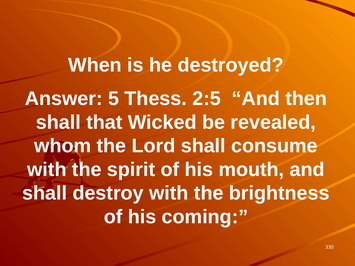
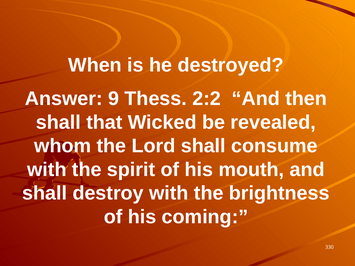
5: 5 -> 9 (114, 99)
2:5: 2:5 -> 2:2 (207, 99)
